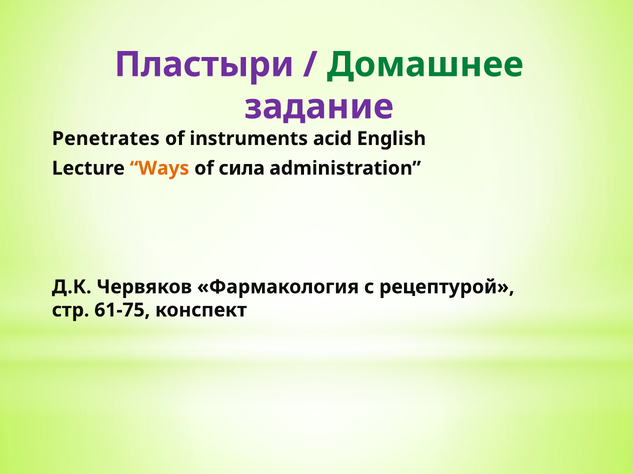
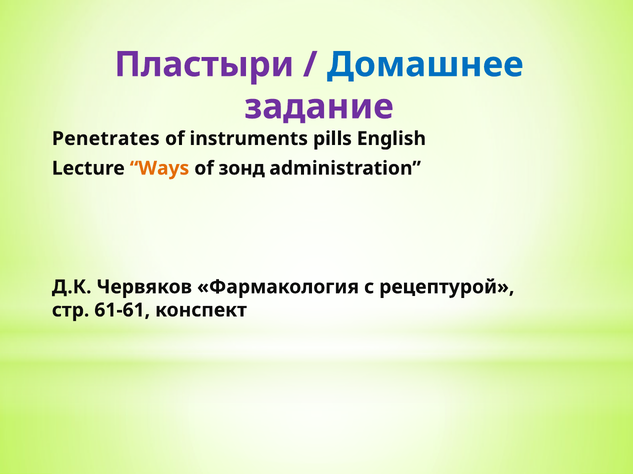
Домашнее colour: green -> blue (425, 65)
acid: acid -> pills (332, 139)
сила: сила -> зонд (242, 169)
61-75: 61-75 -> 61-61 (122, 311)
